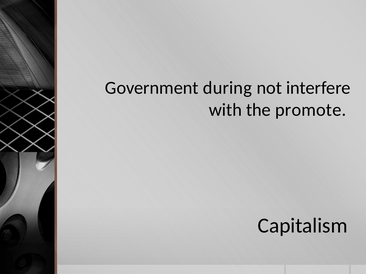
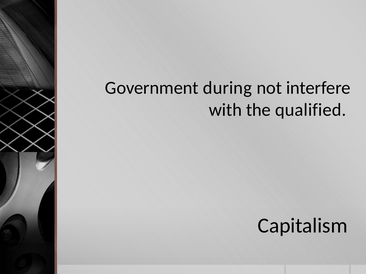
promote: promote -> qualified (311, 110)
